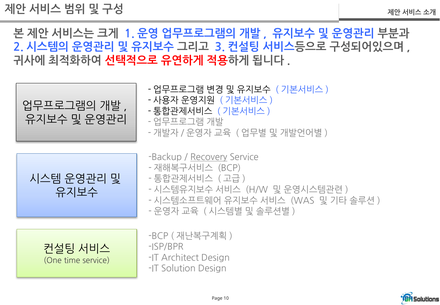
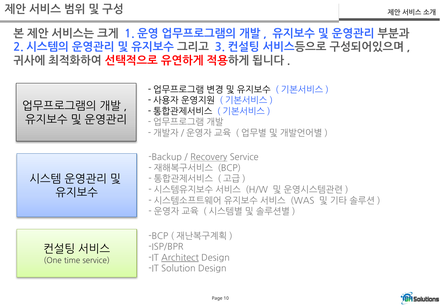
Architect underline: none -> present (180, 257)
